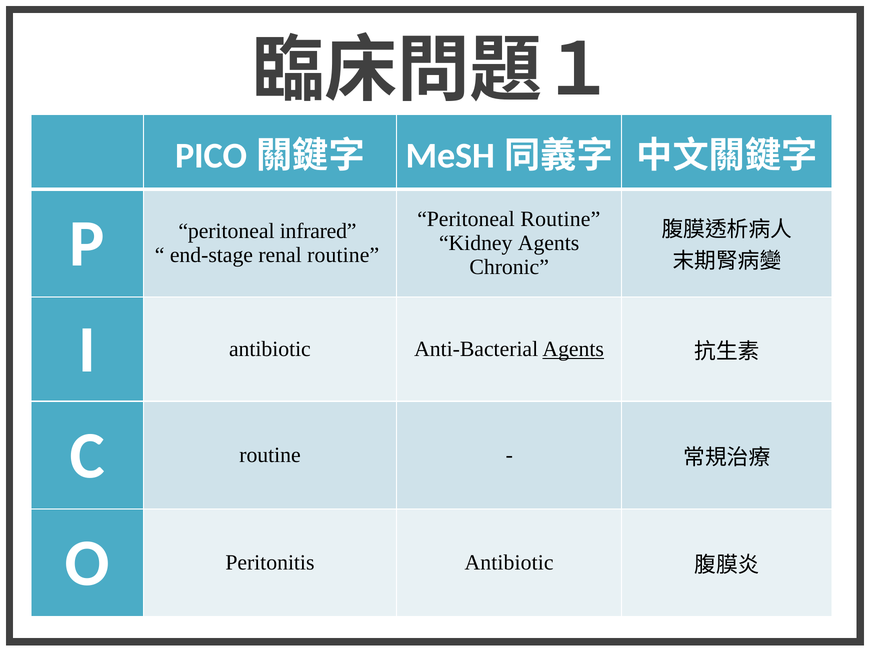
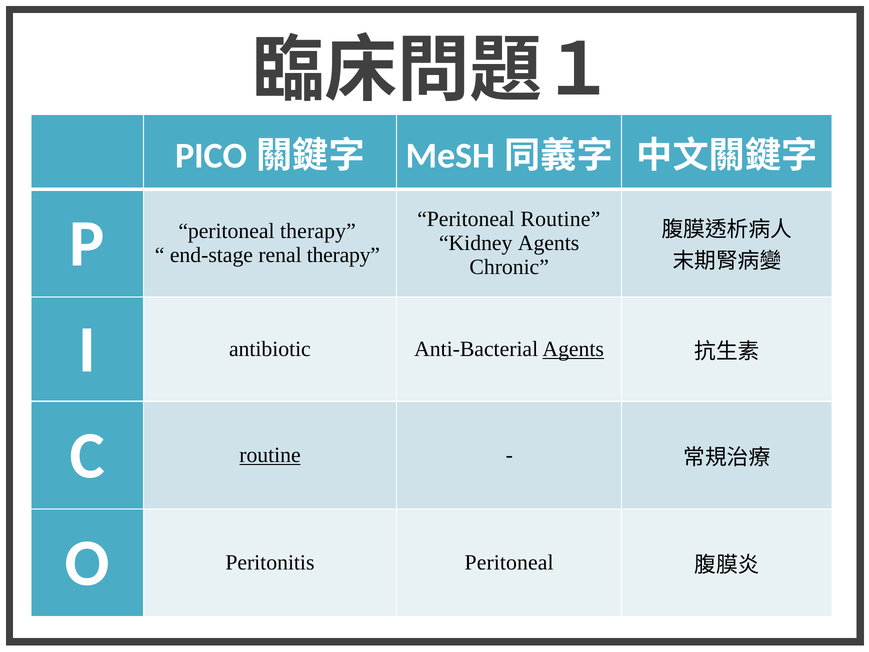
peritoneal infrared: infrared -> therapy (318, 231)
renal routine: routine -> therapy (343, 255)
routine underline: none -> present (270, 455)
Peritonitis Antibiotic: Antibiotic -> Peritoneal (509, 563)
